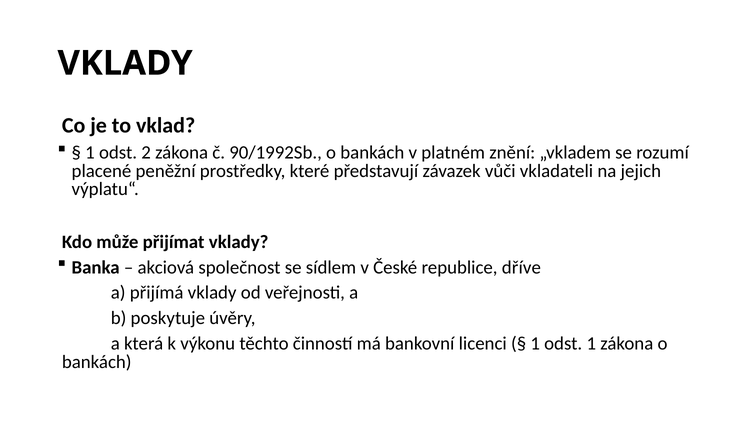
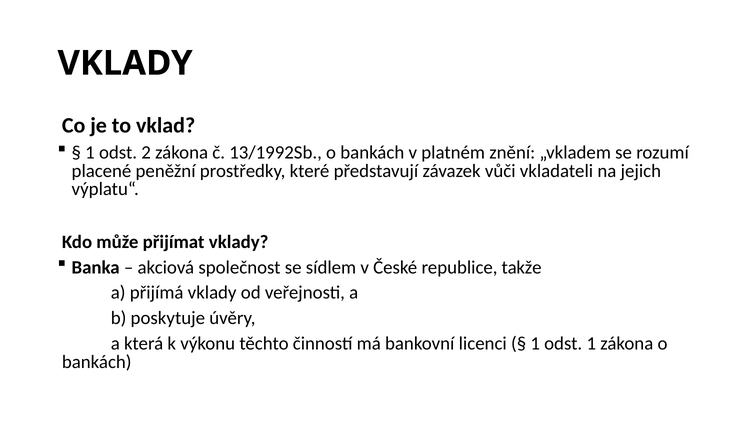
90/1992Sb: 90/1992Sb -> 13/1992Sb (276, 153)
dříve: dříve -> takže (522, 267)
